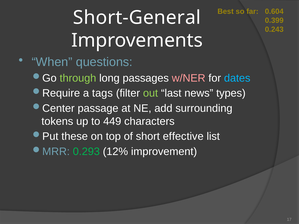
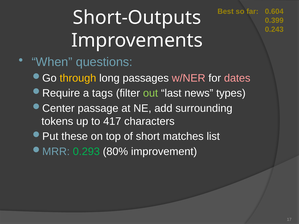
Short-General: Short-General -> Short-Outputs (137, 18)
through colour: light green -> yellow (78, 78)
dates colour: light blue -> pink (237, 78)
449: 449 -> 417 (112, 121)
effective: effective -> matches (183, 137)
12%: 12% -> 80% (116, 152)
